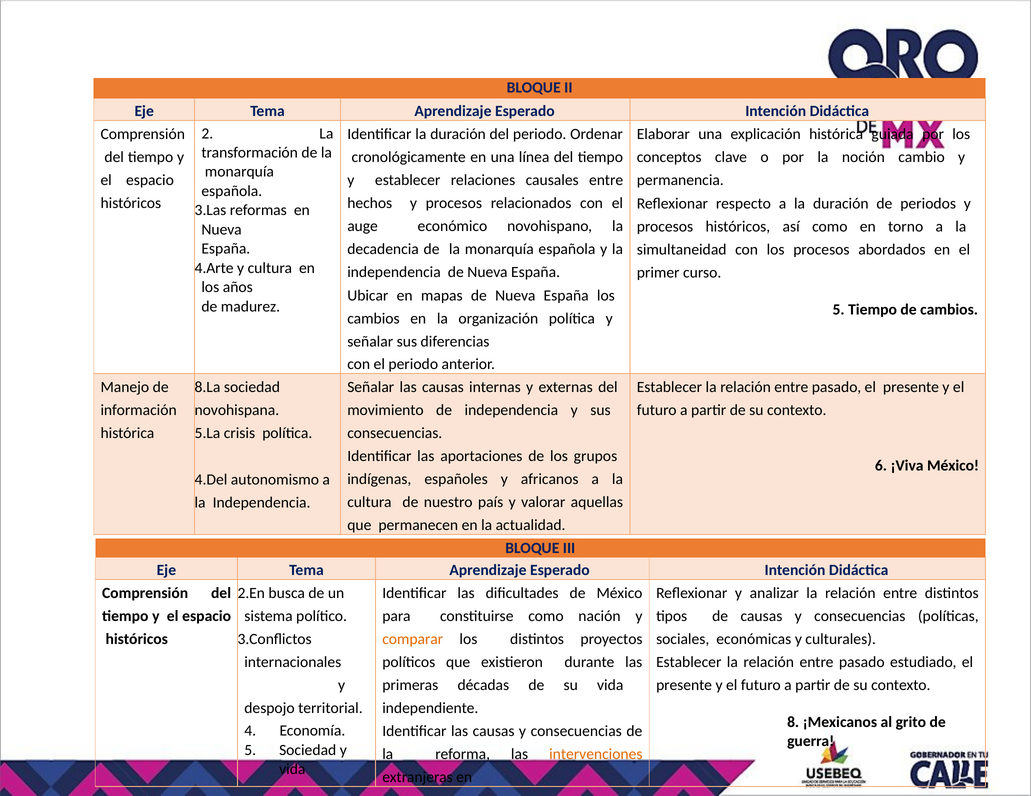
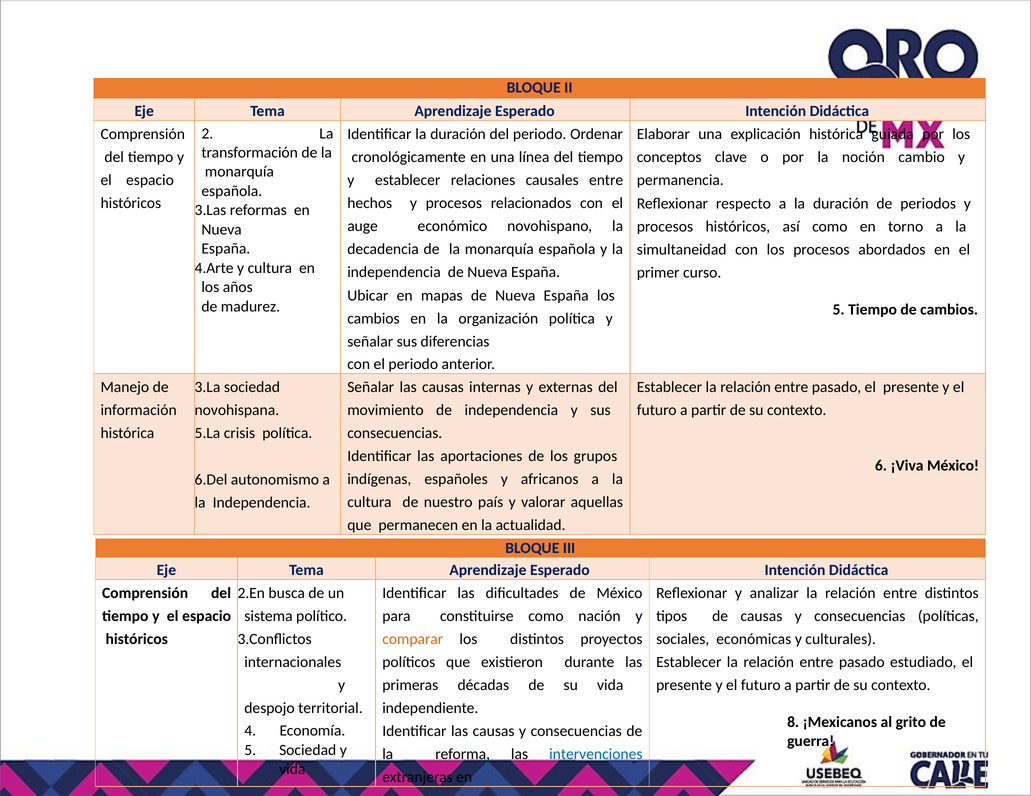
8.La: 8.La -> 3.La (207, 388)
4.Del: 4.Del -> 6.Del (211, 480)
intervenciones colour: orange -> blue (596, 755)
